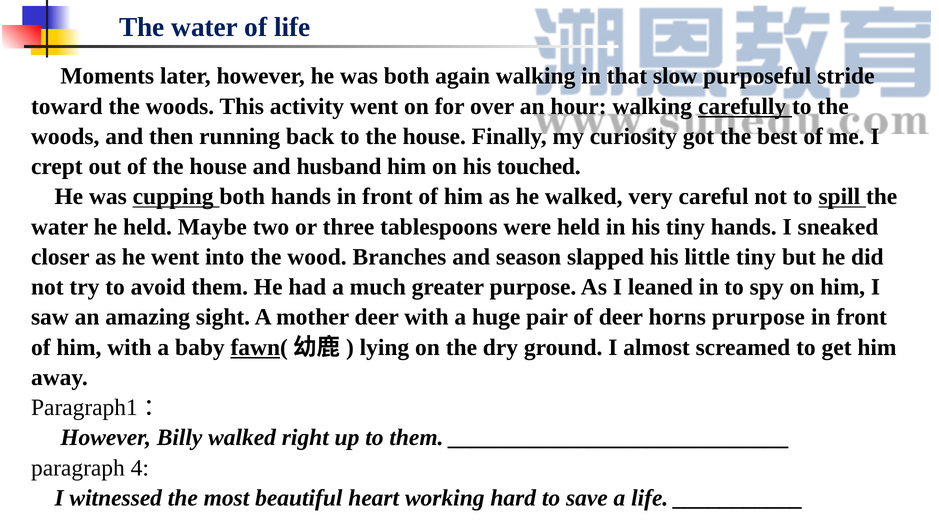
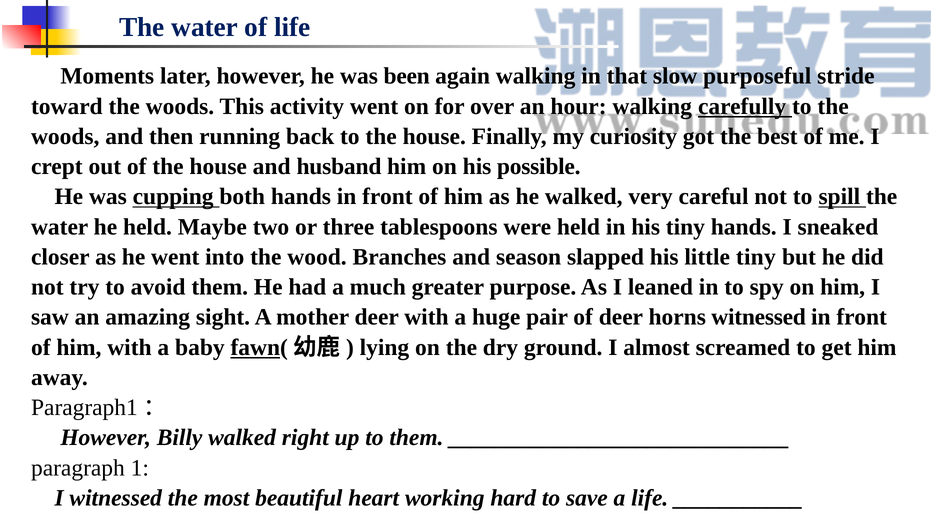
was both: both -> been (407, 76)
touched: touched -> possible (539, 167)
horns prurpose: prurpose -> witnessed (759, 317)
4: 4 -> 1 (140, 468)
